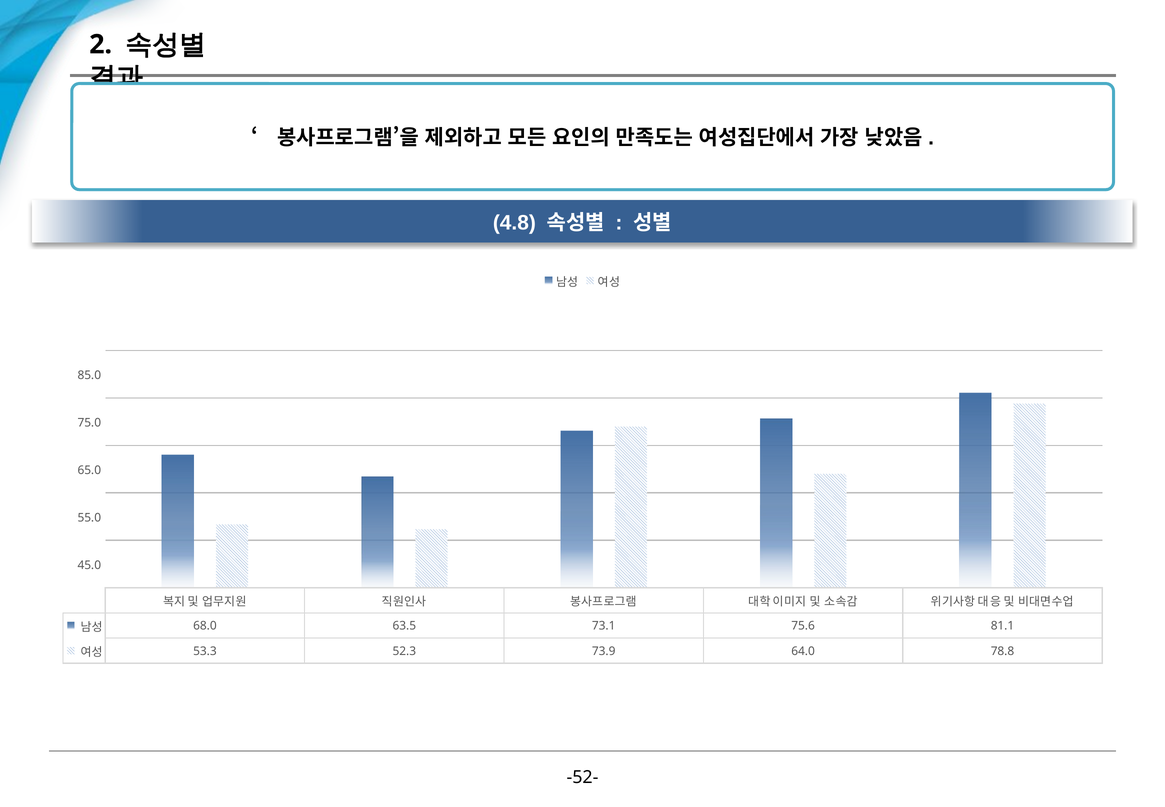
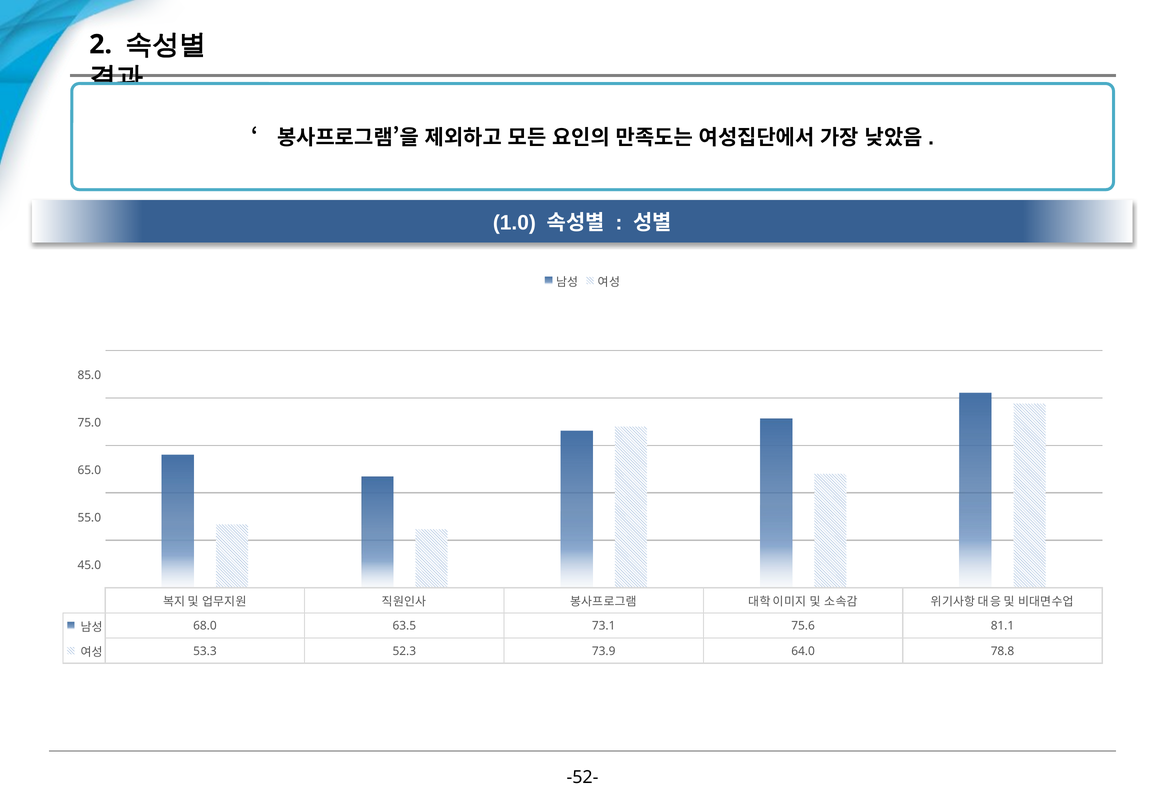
4.8: 4.8 -> 1.0 (514, 223)
